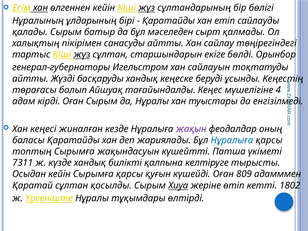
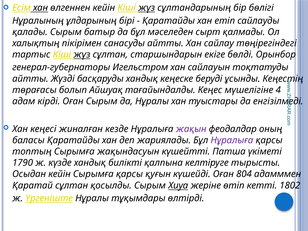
Нұралыға colour: blue -> purple (232, 140)
7311: 7311 -> 1790 (23, 163)
809: 809 -> 804 (244, 174)
